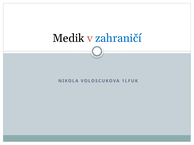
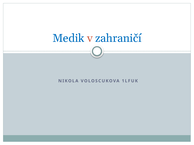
Medik colour: black -> blue (68, 38)
